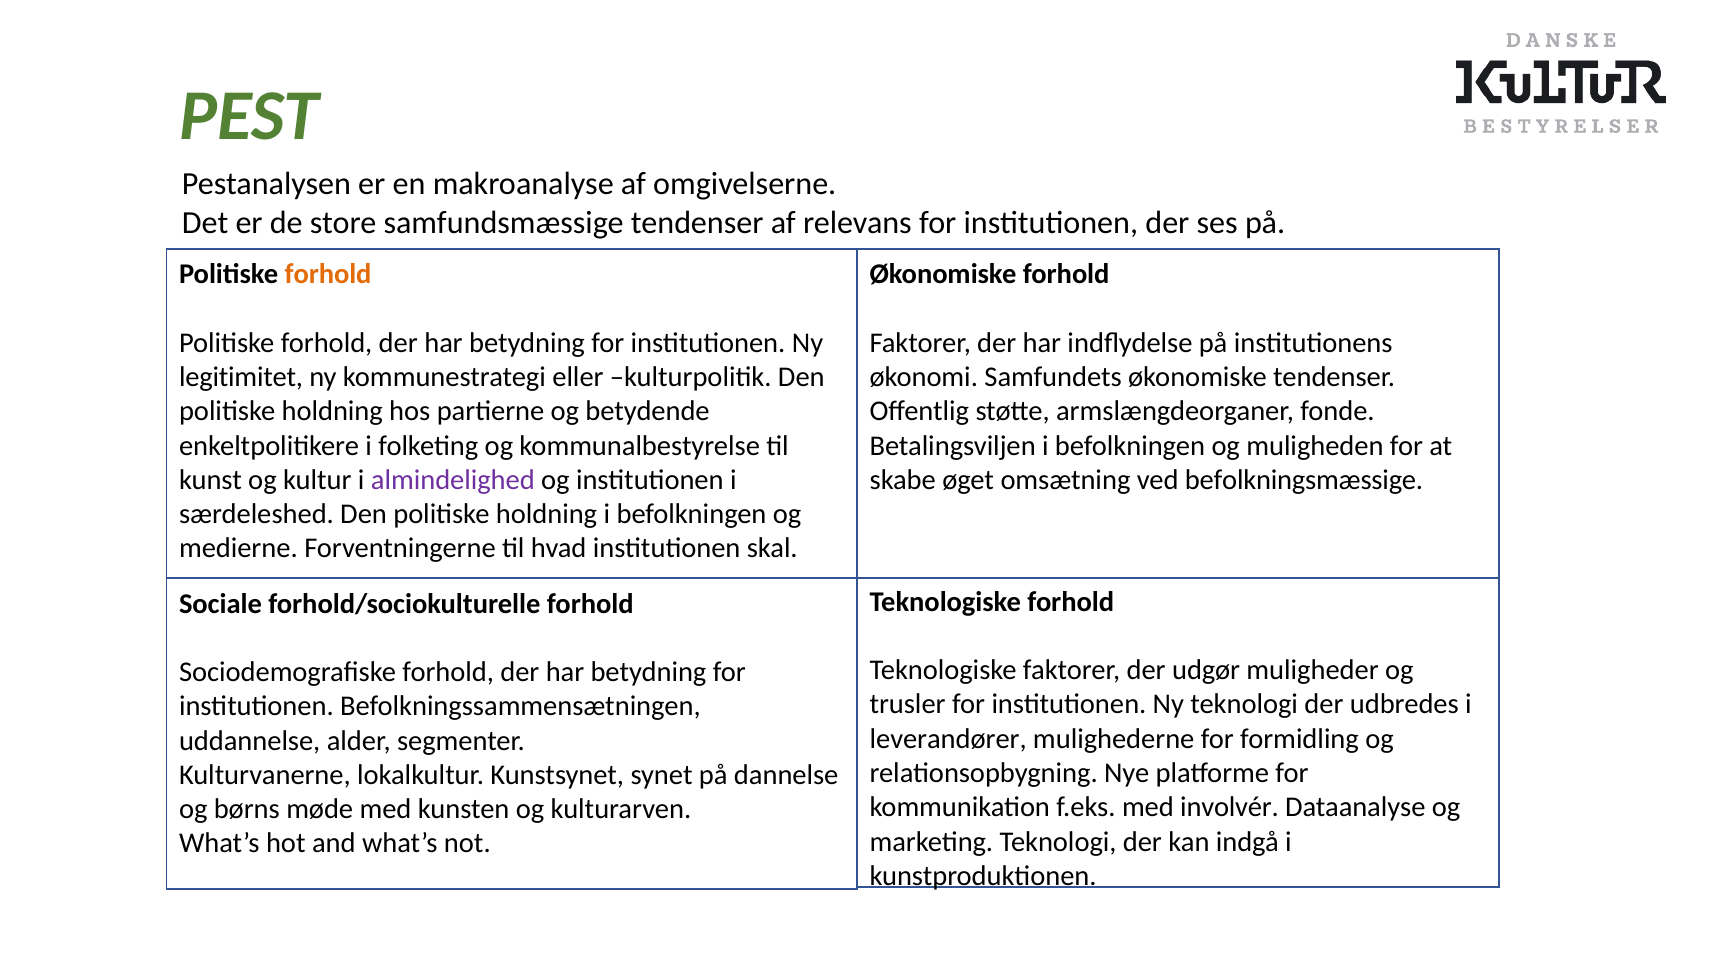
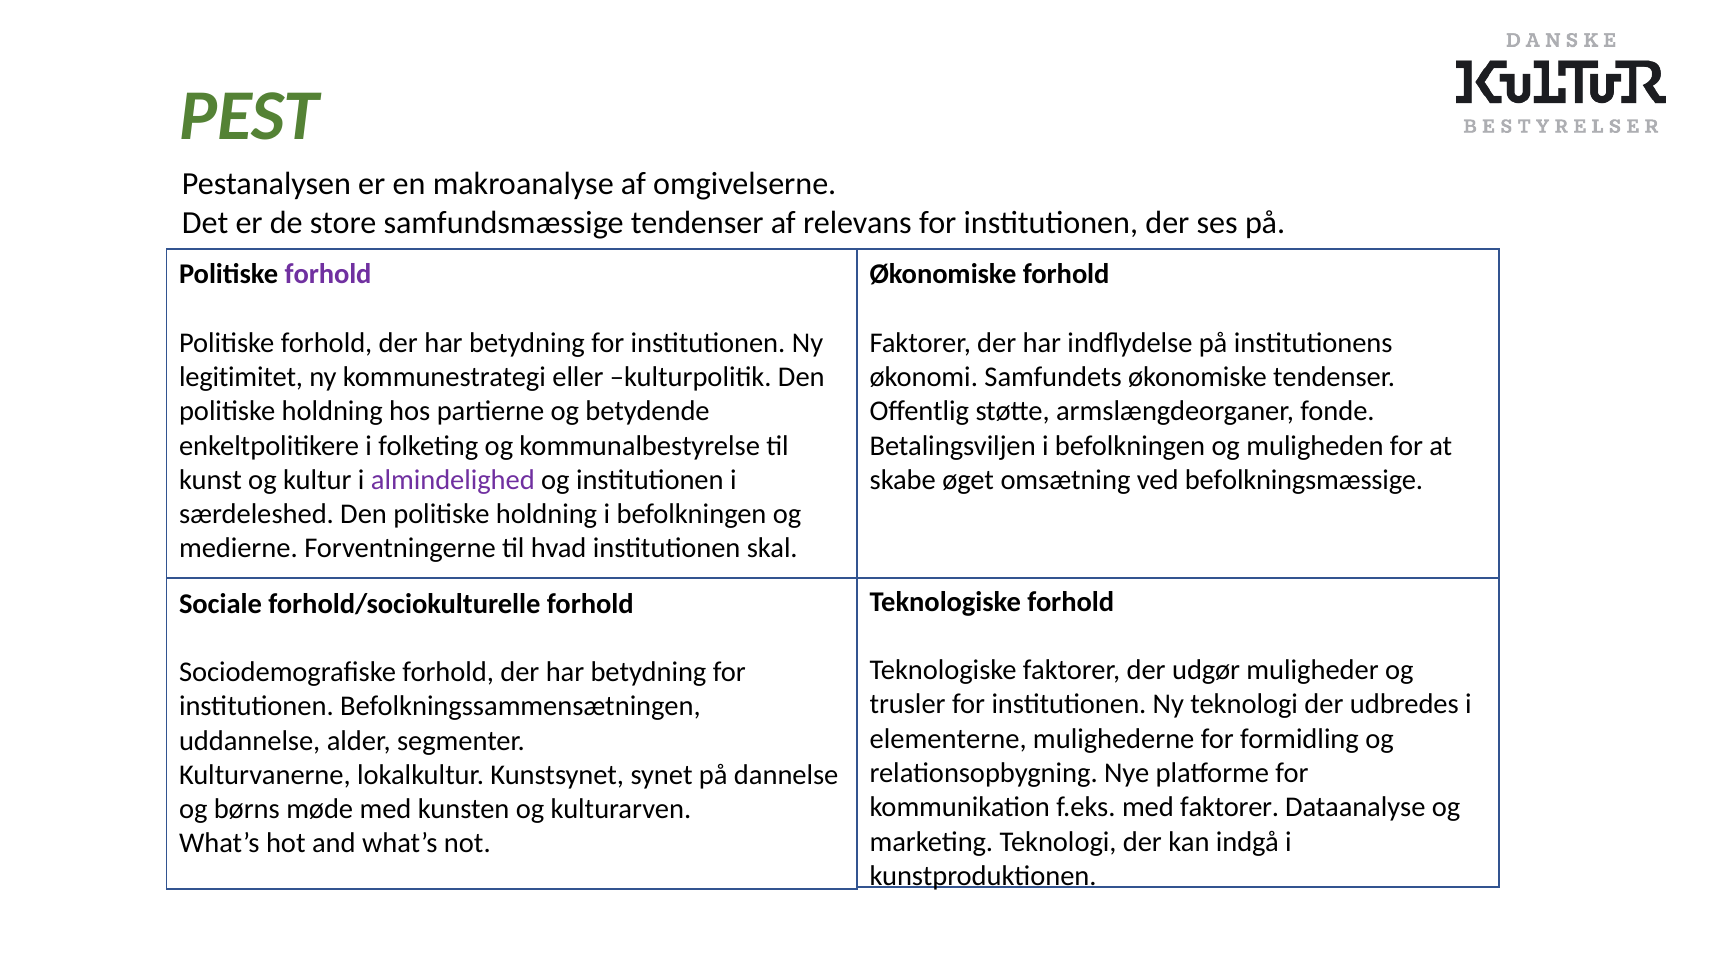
forhold colour: orange -> purple (328, 274)
leverandører: leverandører -> elementerne (948, 739)
med involvér: involvér -> faktorer (1230, 807)
